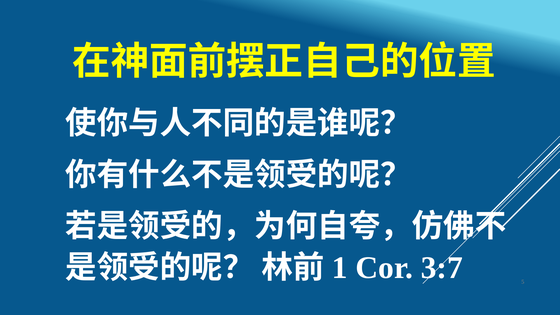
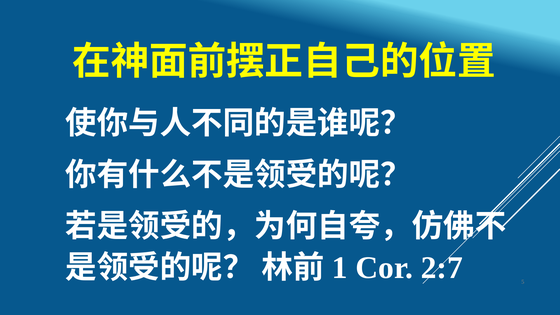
3:7: 3:7 -> 2:7 (442, 268)
